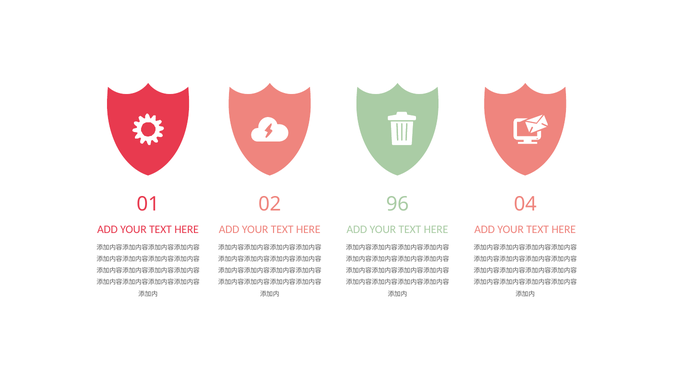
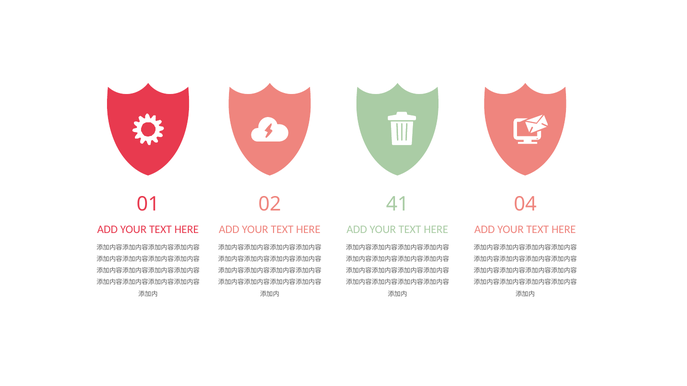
96: 96 -> 41 (397, 205)
